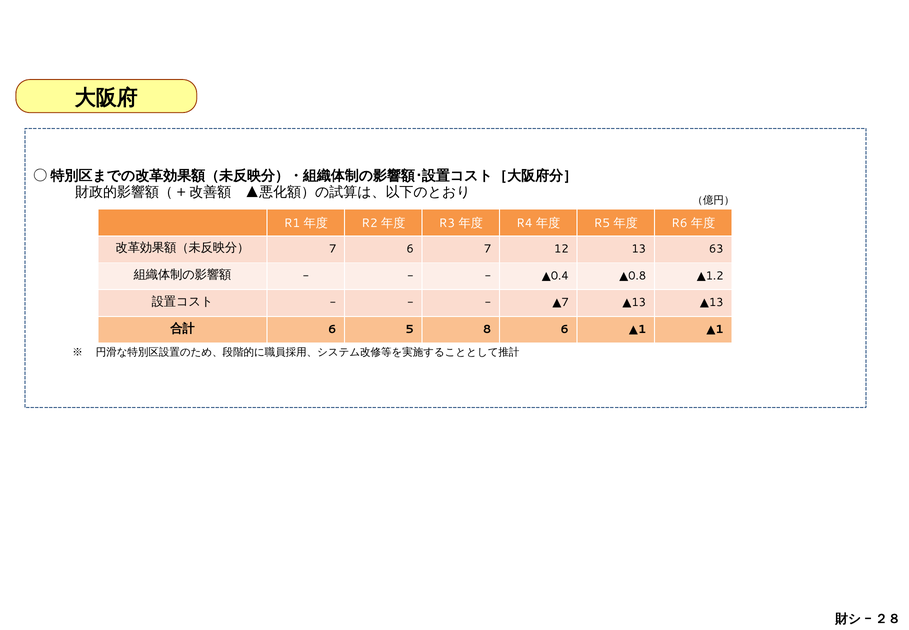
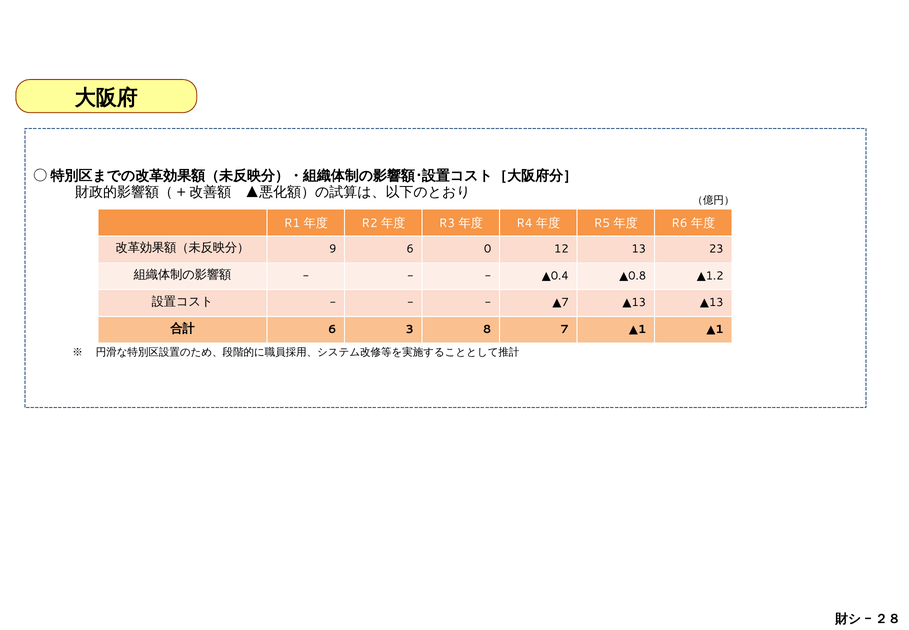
7: 7 -> 9 (333, 249)
6 7: 7 -> 0 (488, 249)
63: 63 -> 23 (716, 249)
5: 5 -> 3 (410, 329)
8 6: 6 -> 7 (565, 329)
